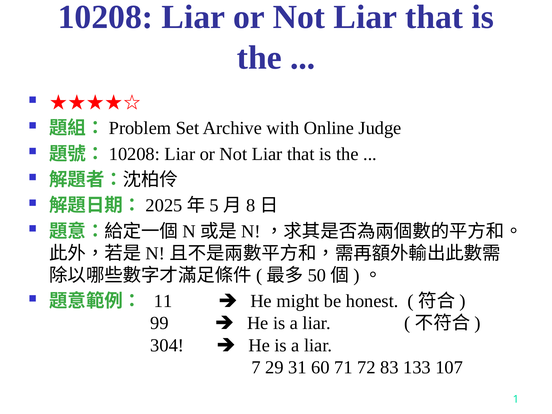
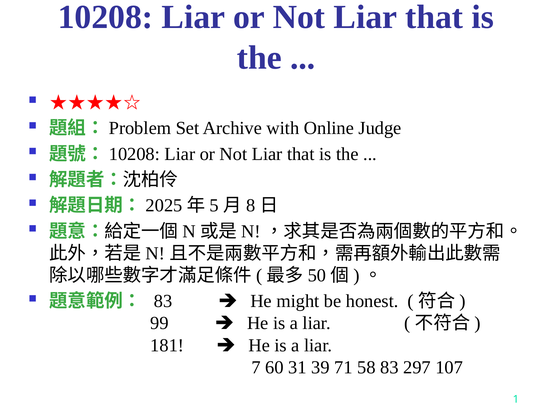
11: 11 -> 83 (163, 301)
304: 304 -> 181 (167, 345)
29: 29 -> 60 (274, 367)
60: 60 -> 39 (320, 367)
72: 72 -> 58 (366, 367)
133: 133 -> 297 (417, 367)
